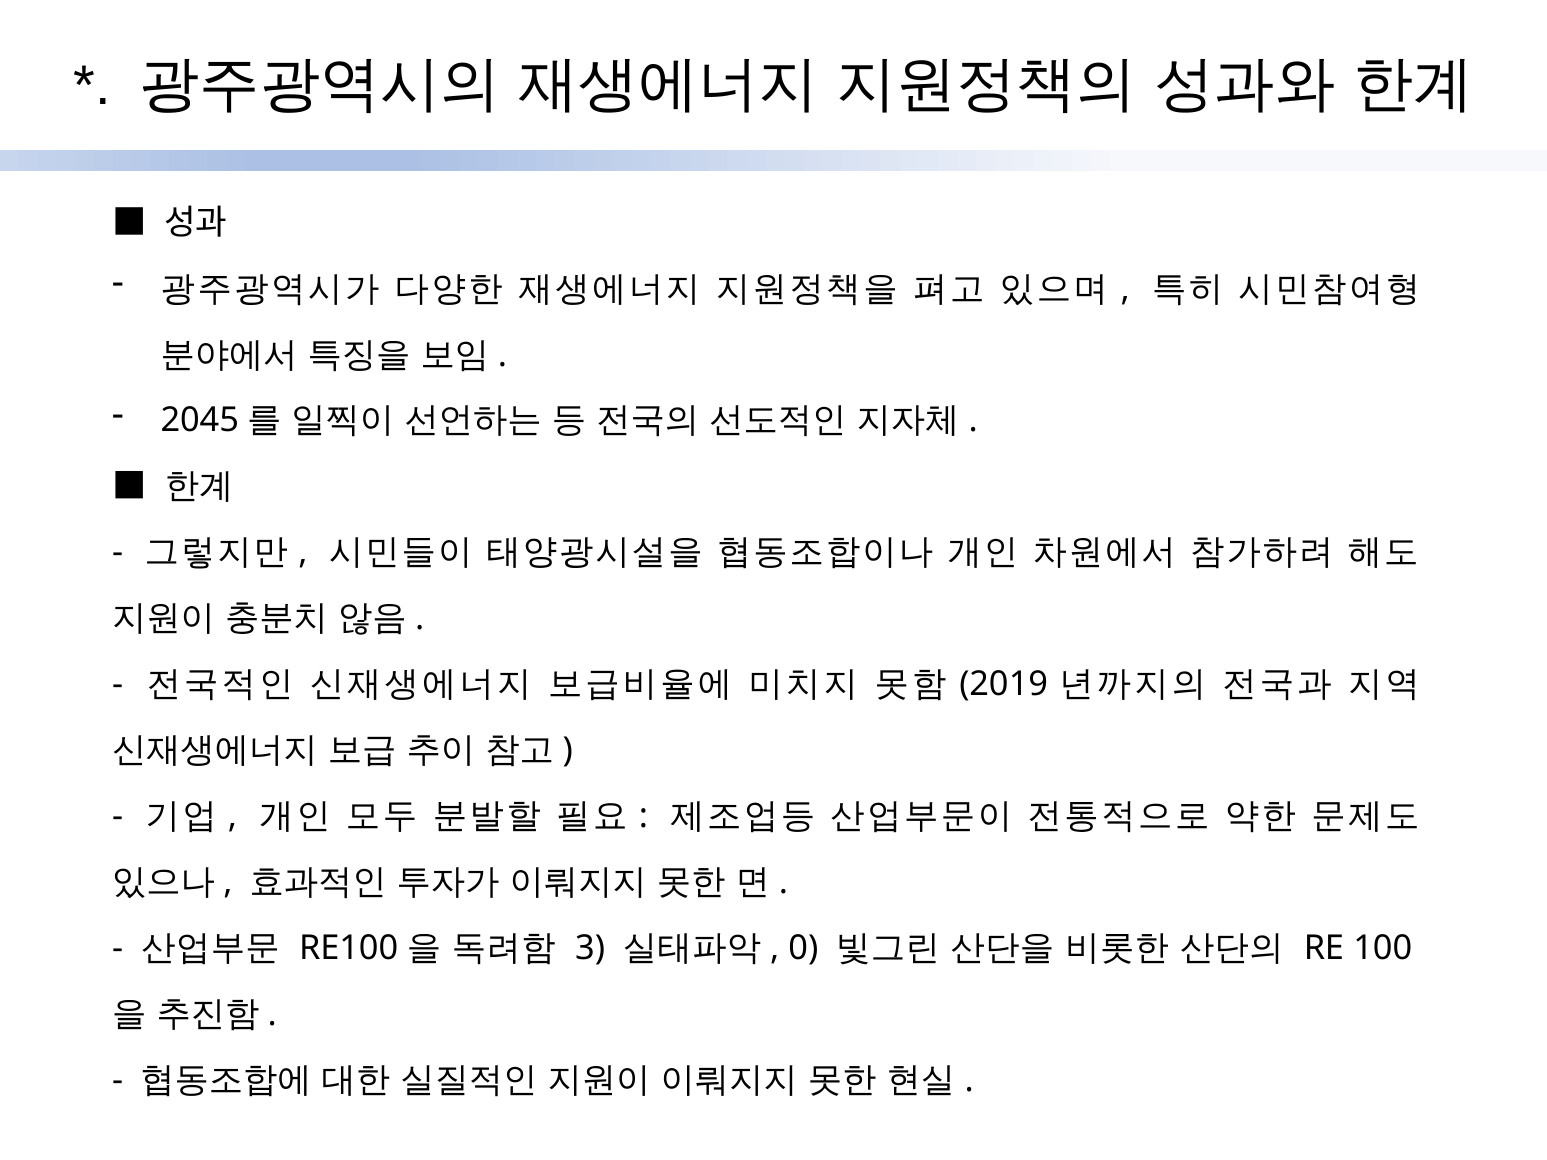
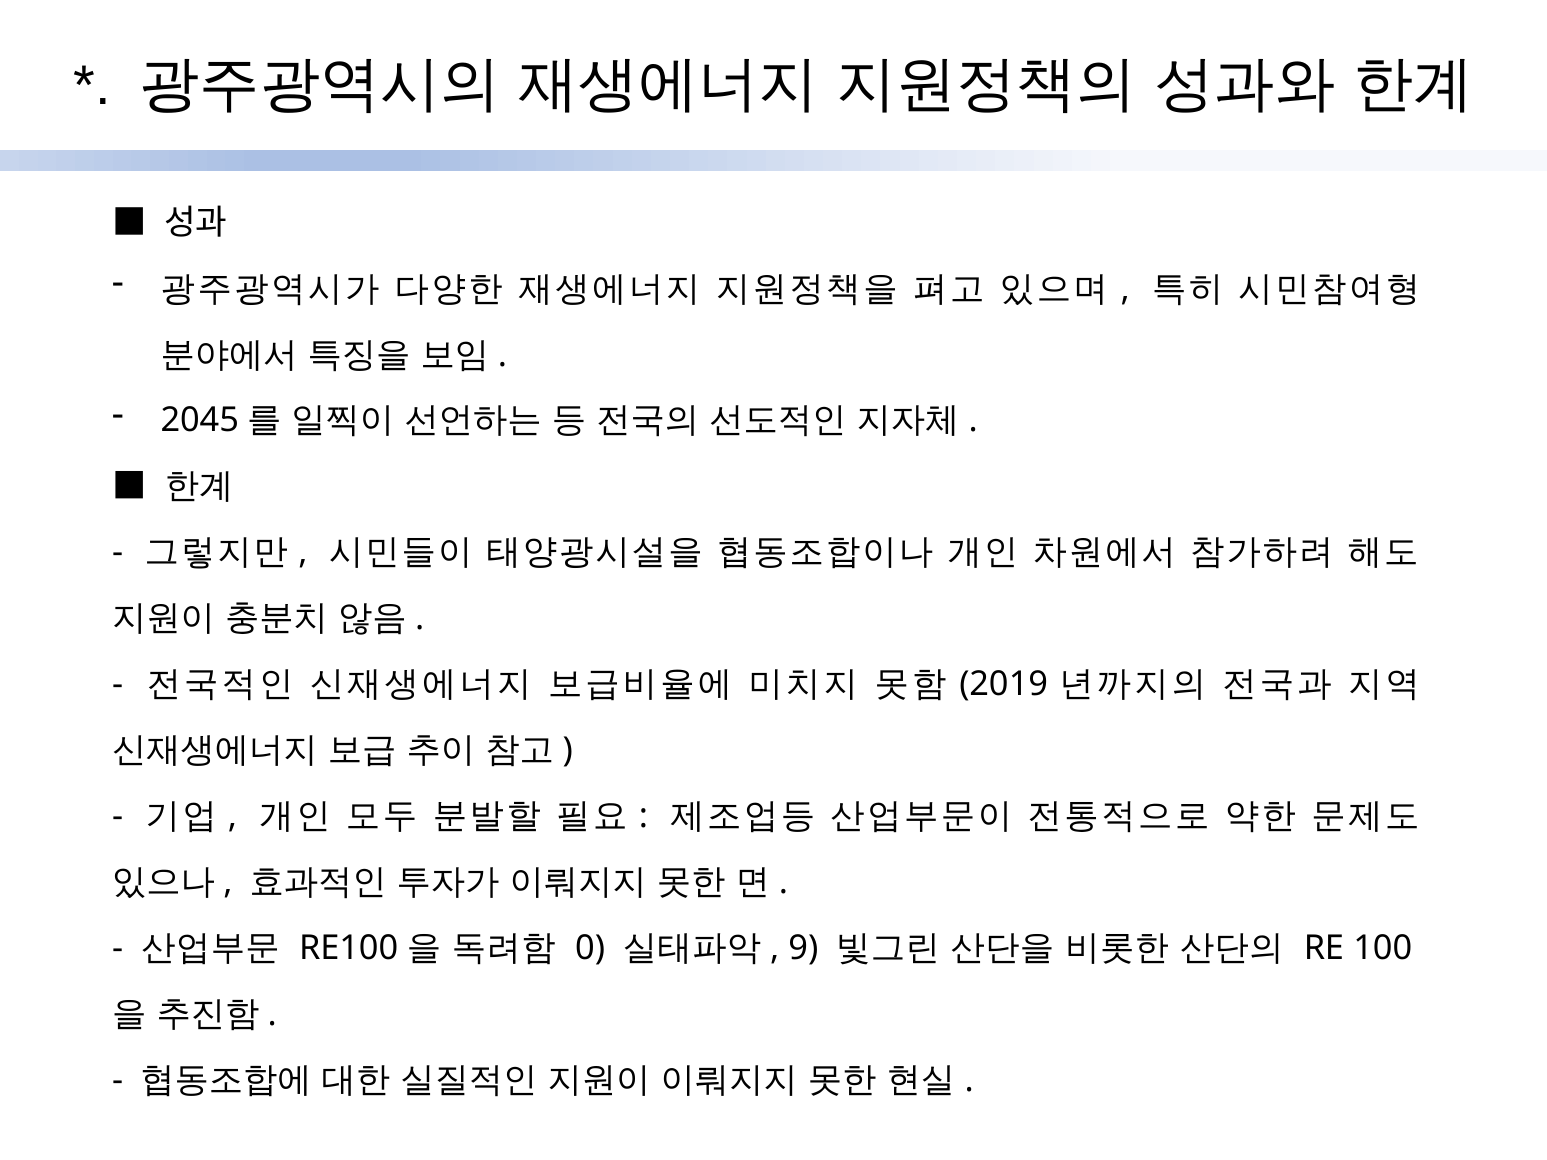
3: 3 -> 0 (590, 948)
0: 0 -> 9 (803, 948)
